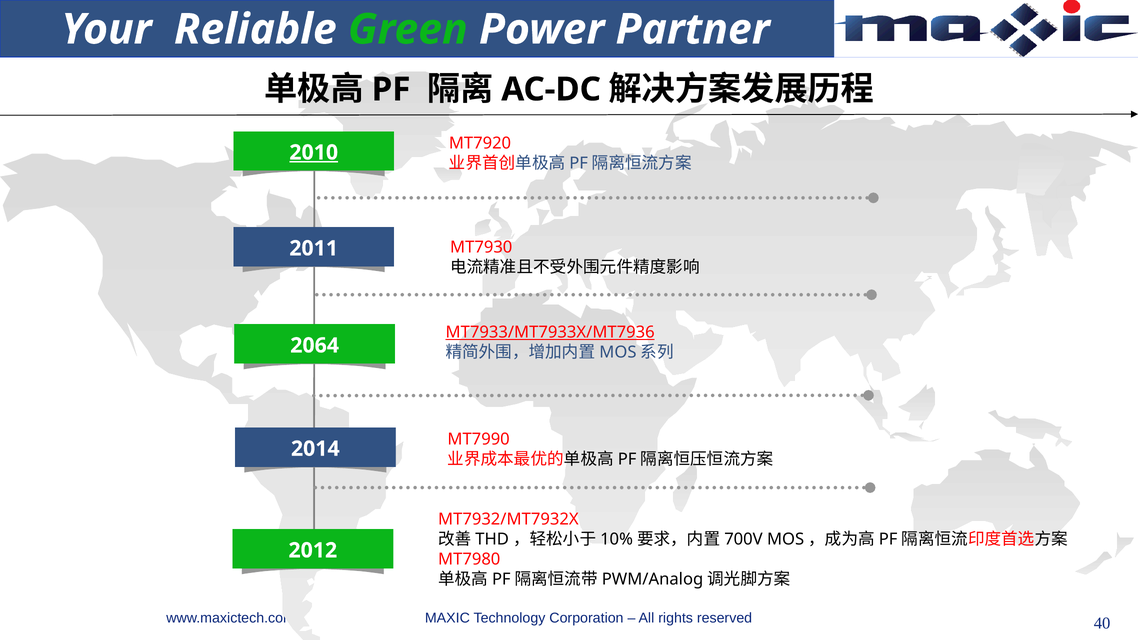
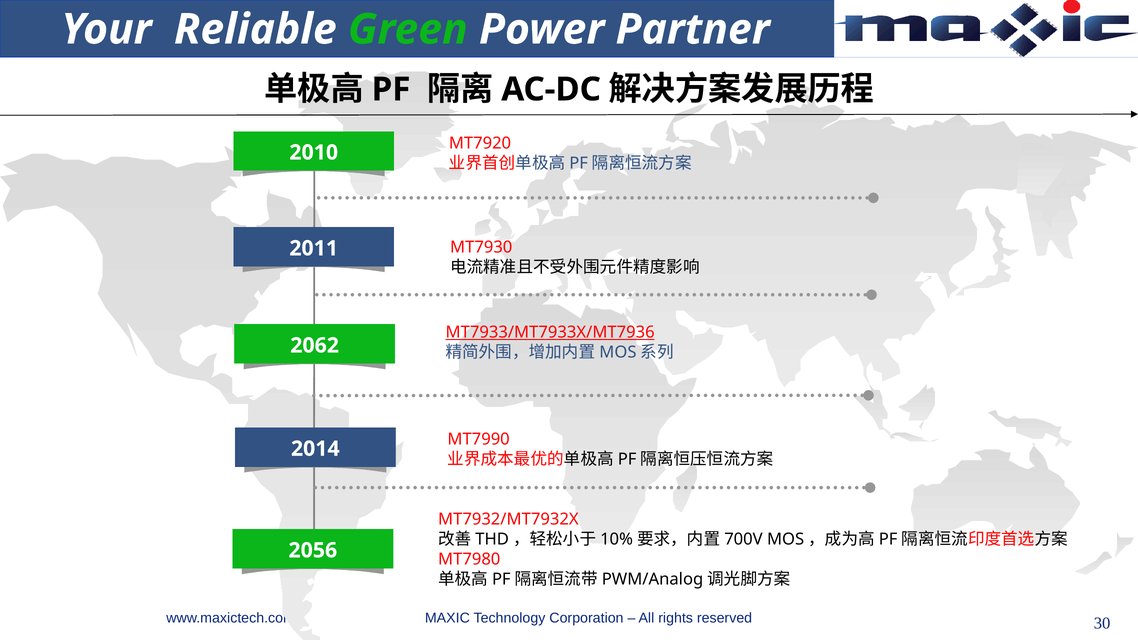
2010 underline: present -> none (314, 153)
2064: 2064 -> 2062 (315, 346)
2012: 2012 -> 2056 (313, 550)
40: 40 -> 30 (1102, 623)
